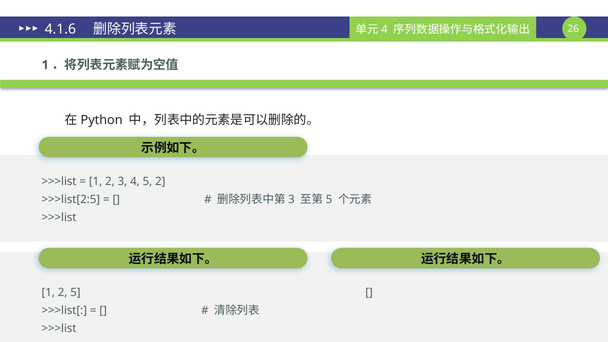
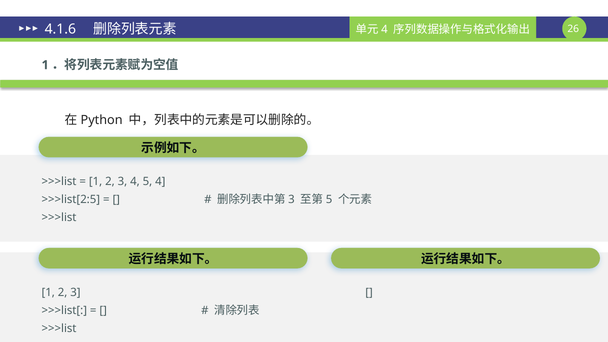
5 2: 2 -> 4 (160, 181)
5: 5 -> 3 (75, 293)
